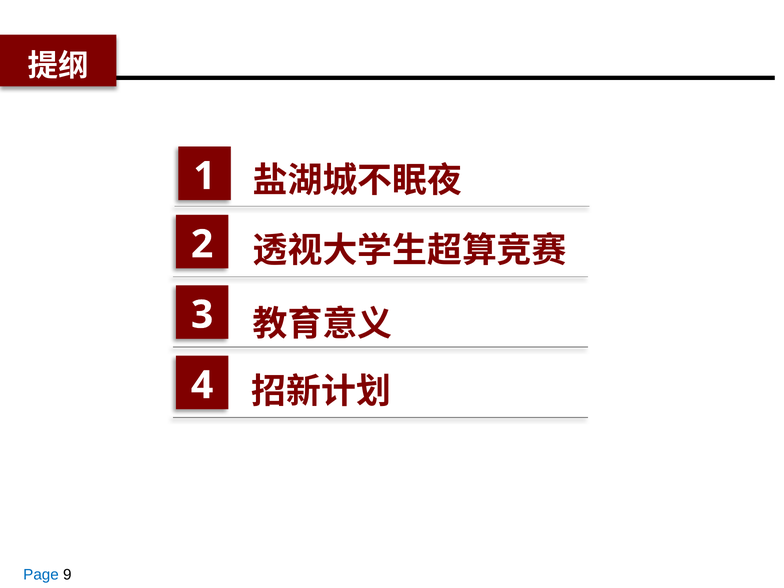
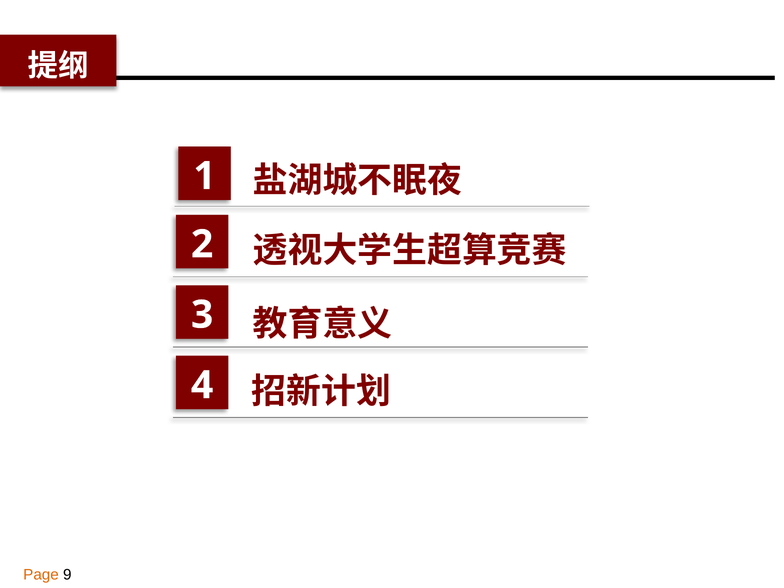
Page colour: blue -> orange (41, 575)
